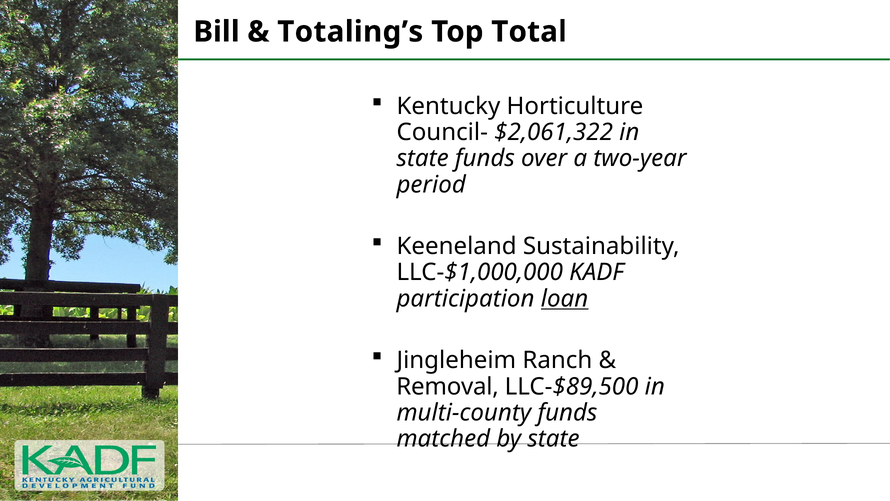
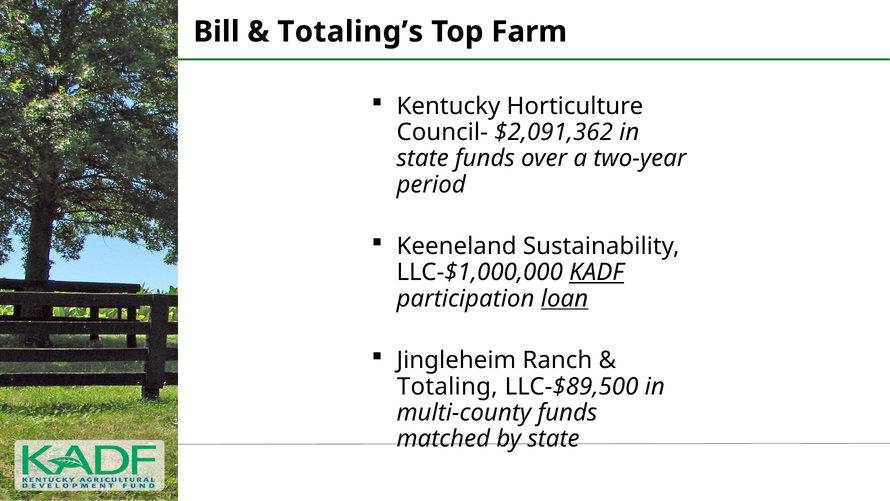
Total: Total -> Farm (529, 32)
$2,061,322: $2,061,322 -> $2,091,362 (554, 132)
KADF underline: none -> present (597, 272)
Removal: Removal -> Totaling (447, 386)
